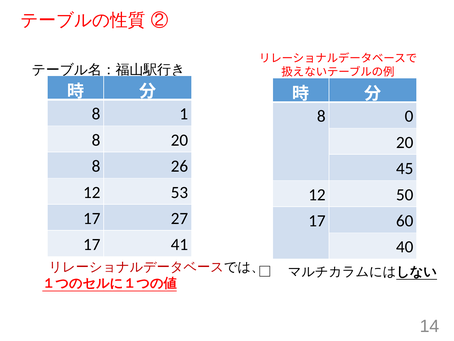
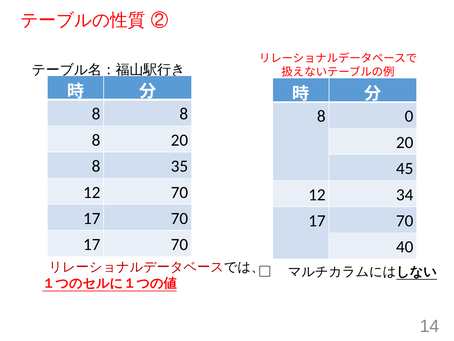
1: 1 -> 8 (184, 114)
26: 26 -> 35 (179, 166)
12 53: 53 -> 70 (179, 192)
50: 50 -> 34 (405, 194)
27: 27 -> 70 (179, 218)
60: 60 -> 70 (405, 221)
41: 41 -> 70 (179, 244)
